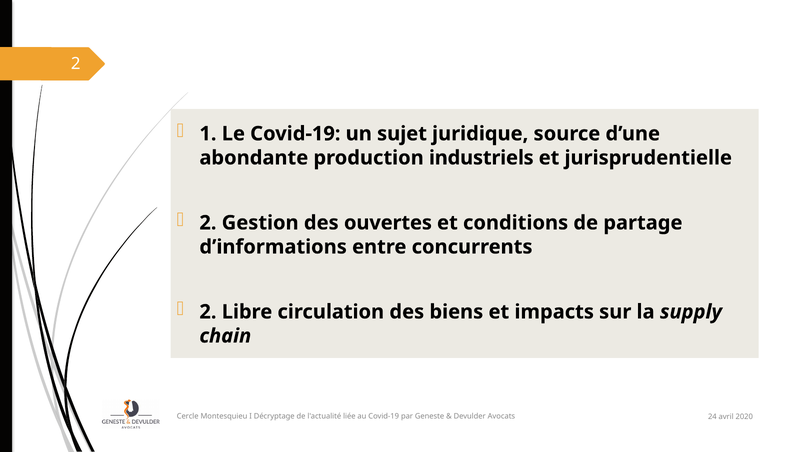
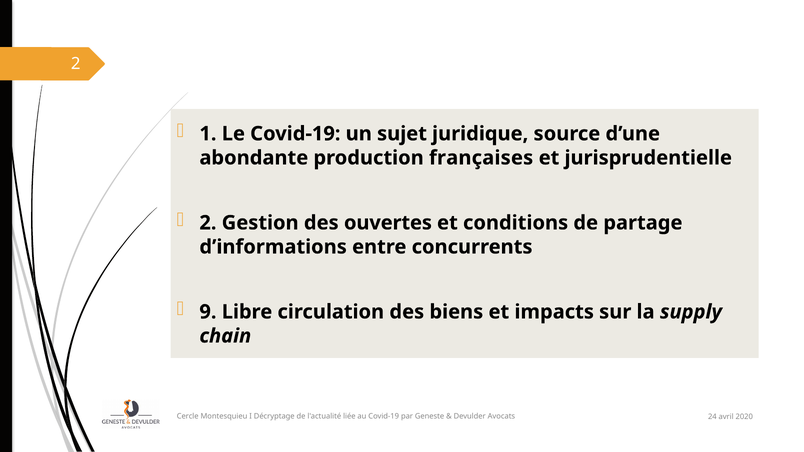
industriels: industriels -> françaises (481, 158)
2: 2 -> 9 (208, 312)
